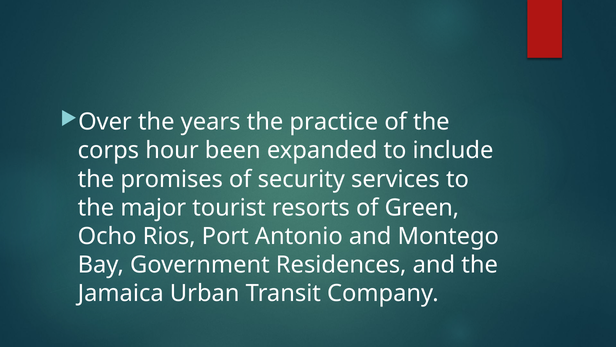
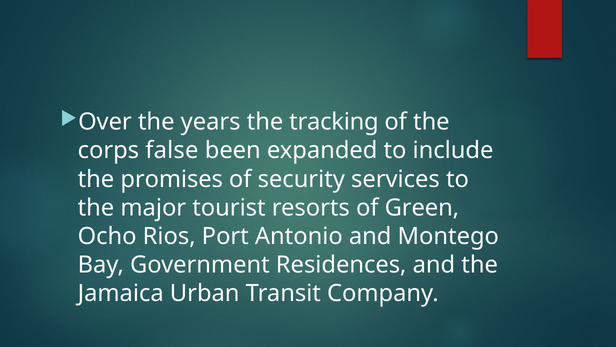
practice: practice -> tracking (334, 122)
hour: hour -> false (172, 150)
